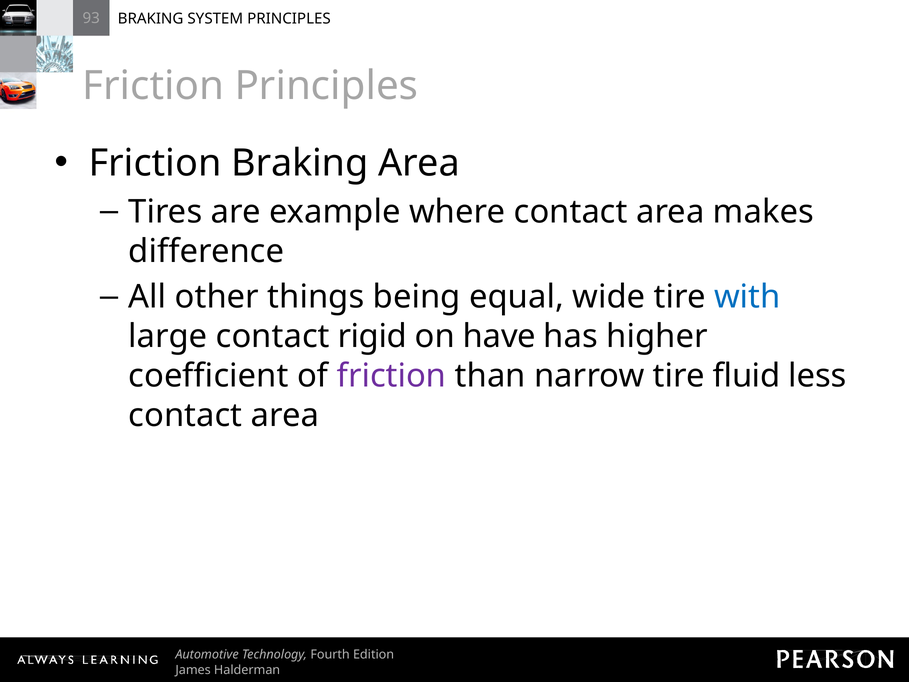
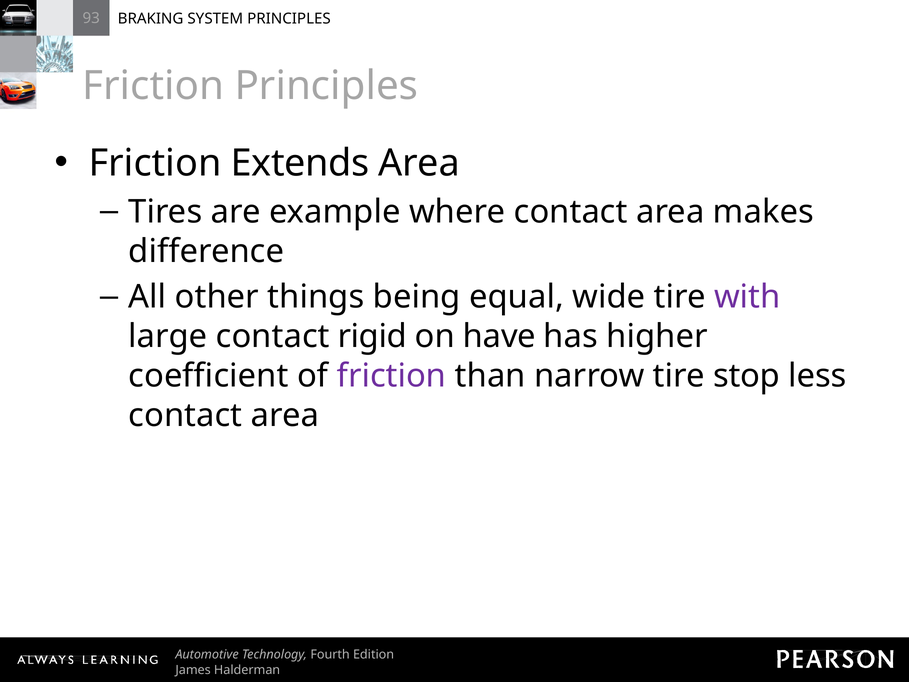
Friction Braking: Braking -> Extends (300, 163)
with colour: blue -> purple (747, 297)
fluid: fluid -> stop (747, 376)
